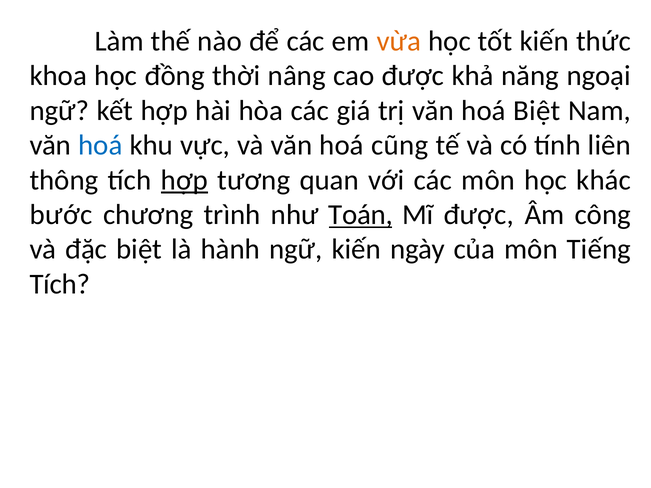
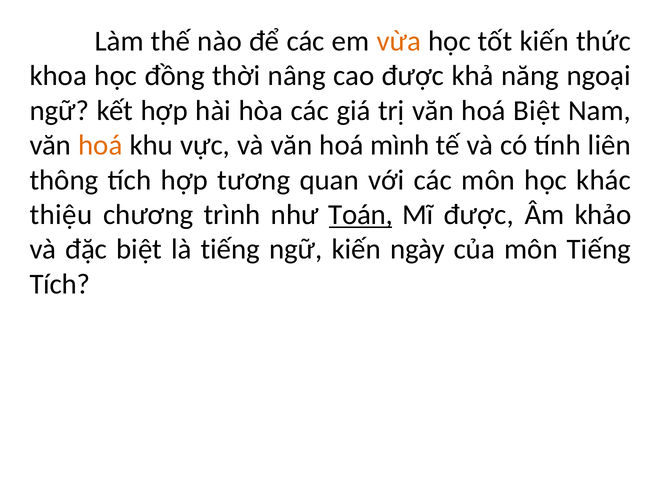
hoá colour: blue -> orange (100, 145)
cũng: cũng -> mình (400, 145)
hợp underline: present -> none (184, 180)
bước: bước -> thiệu (61, 215)
công: công -> khảo (603, 215)
là hành: hành -> tiếng (230, 250)
